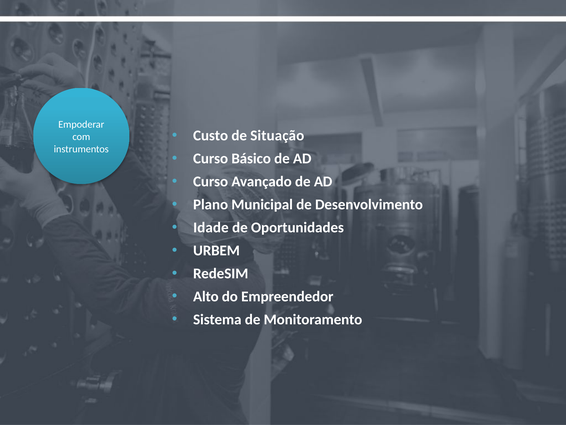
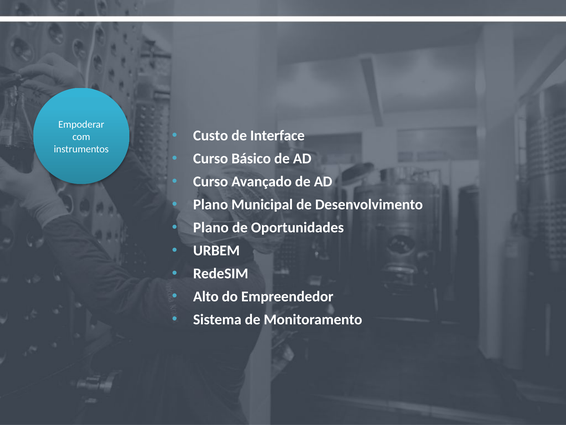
Situação: Situação -> Interface (277, 136)
Idade: Idade -> Plano (211, 227)
